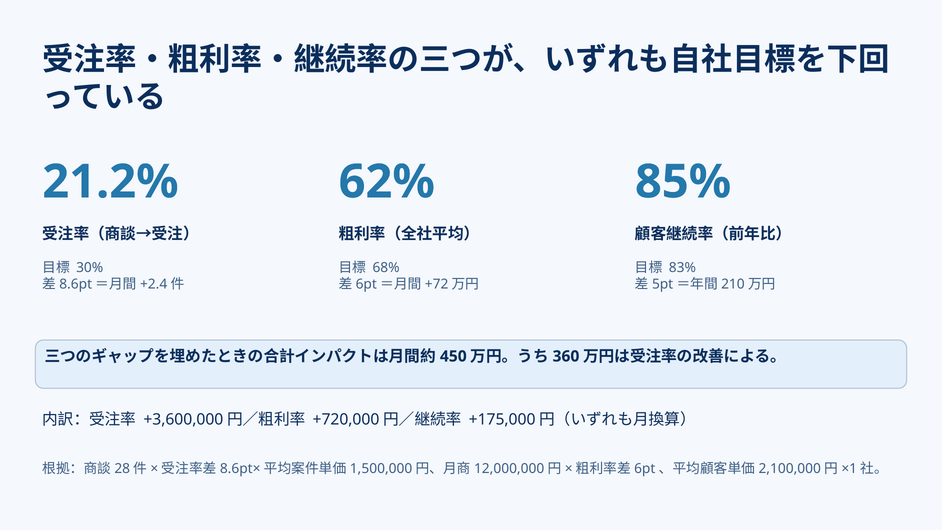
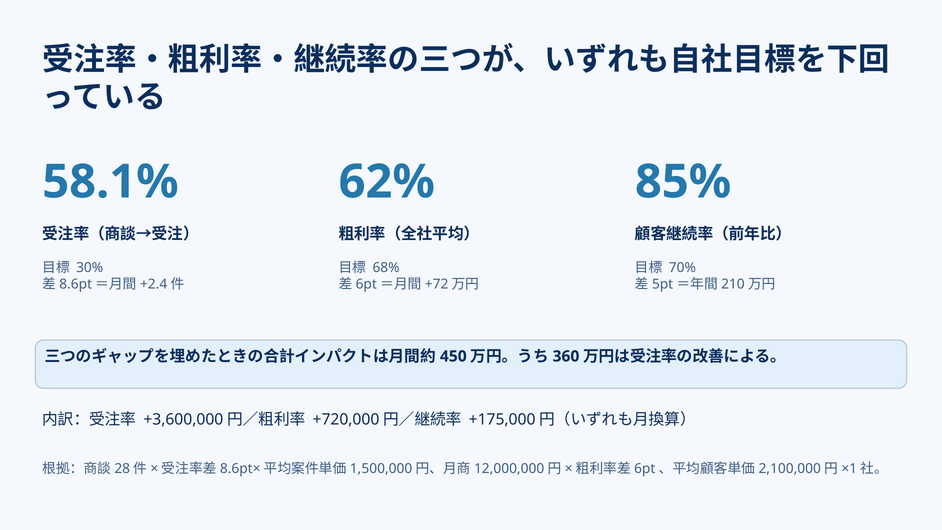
21.2%: 21.2% -> 58.1% (110, 182)
83%: 83% -> 70% (682, 268)
